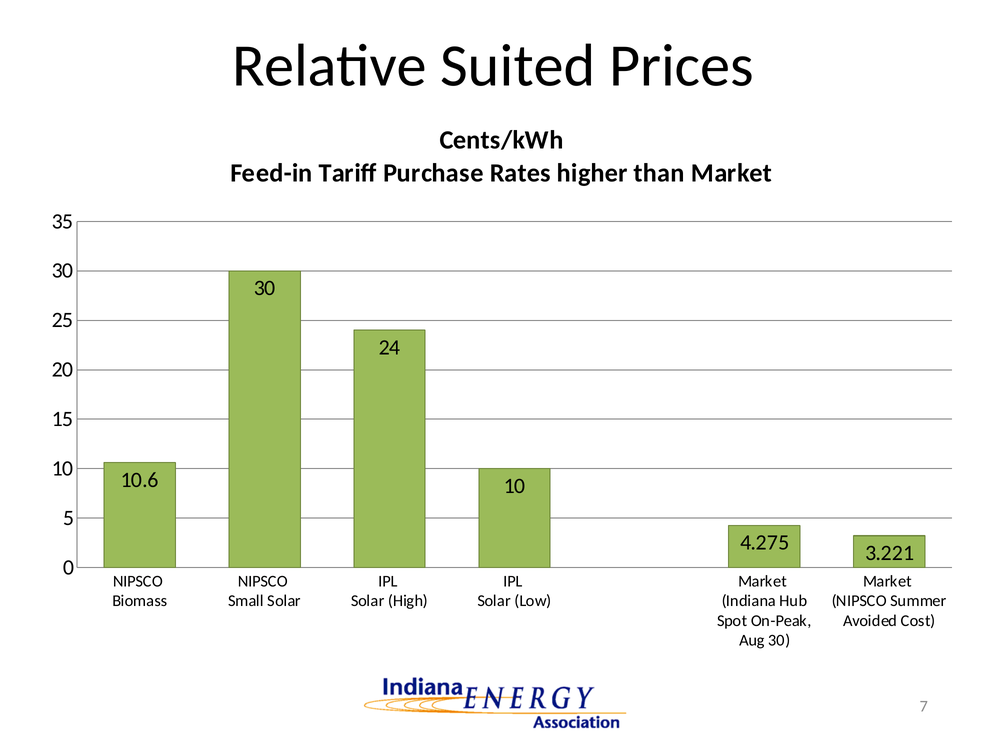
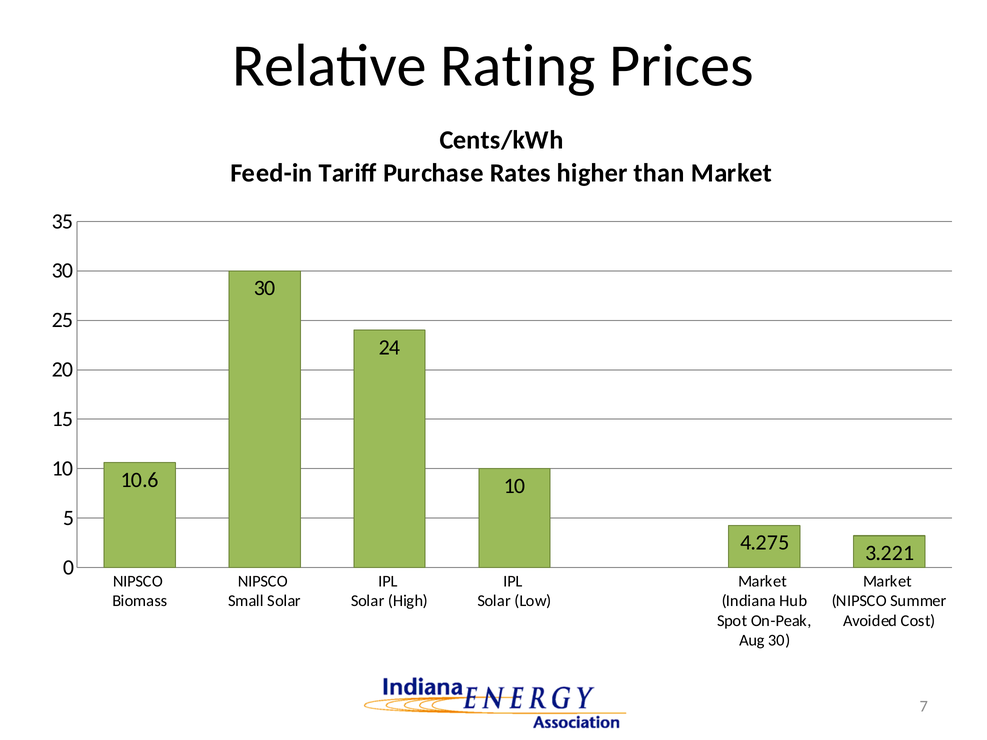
Suited: Suited -> Rating (518, 66)
